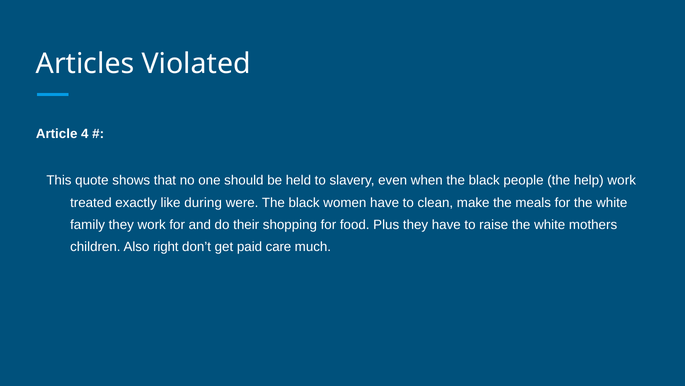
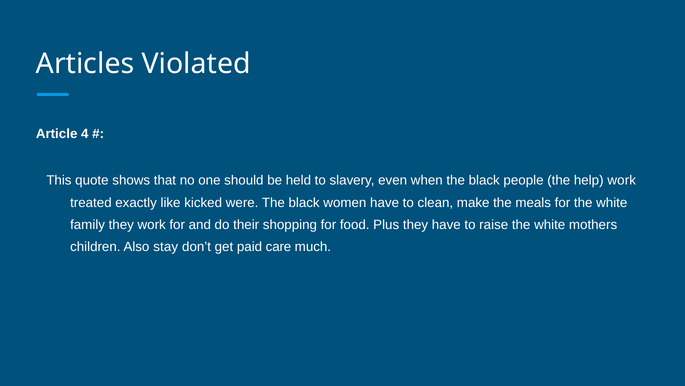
during: during -> kicked (203, 202)
right: right -> stay (166, 246)
